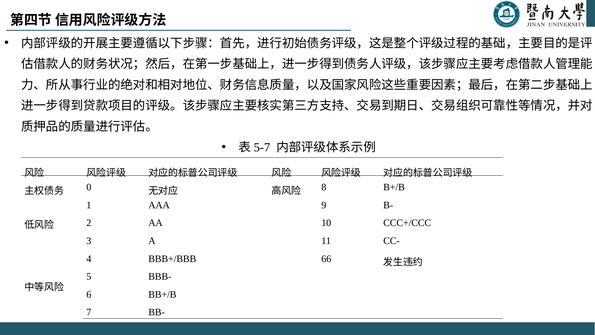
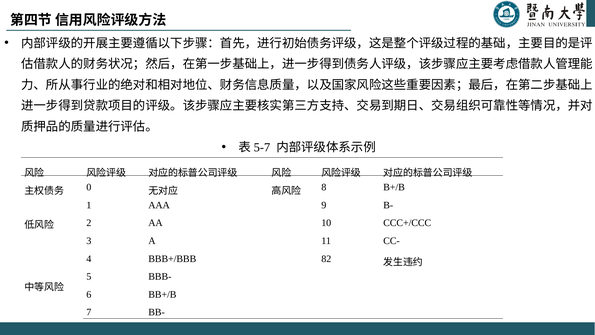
66: 66 -> 82 (326, 259)
